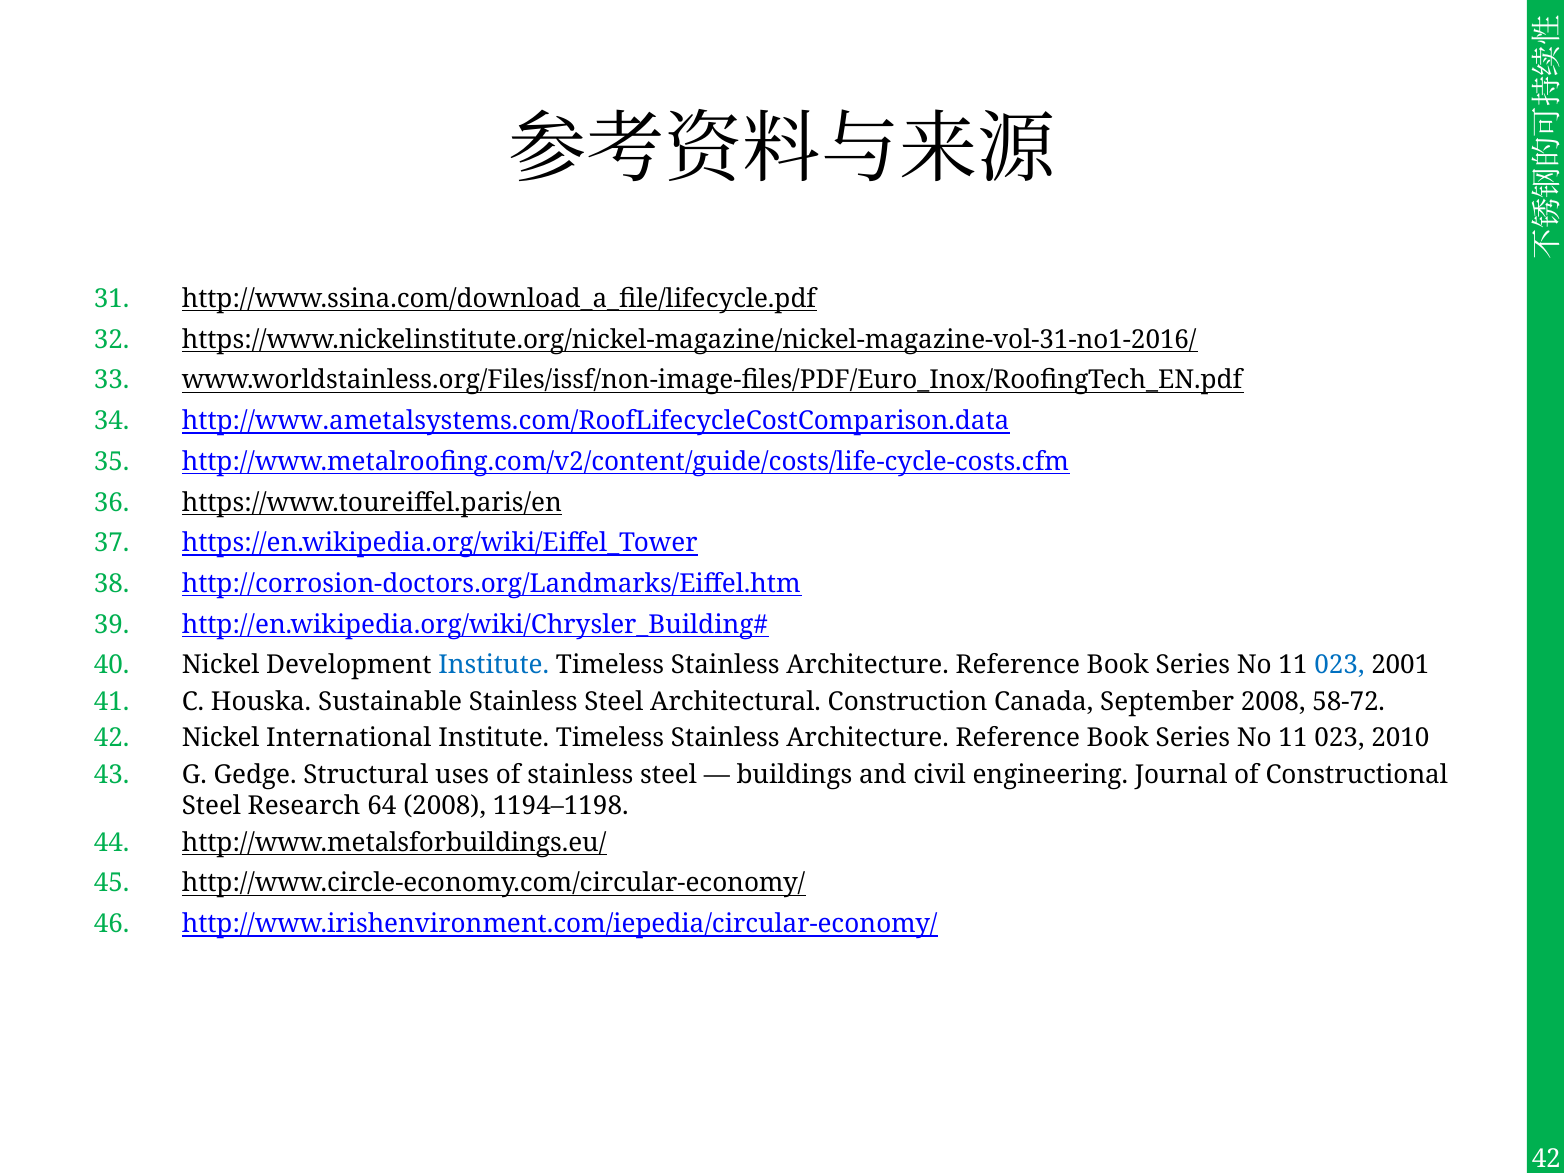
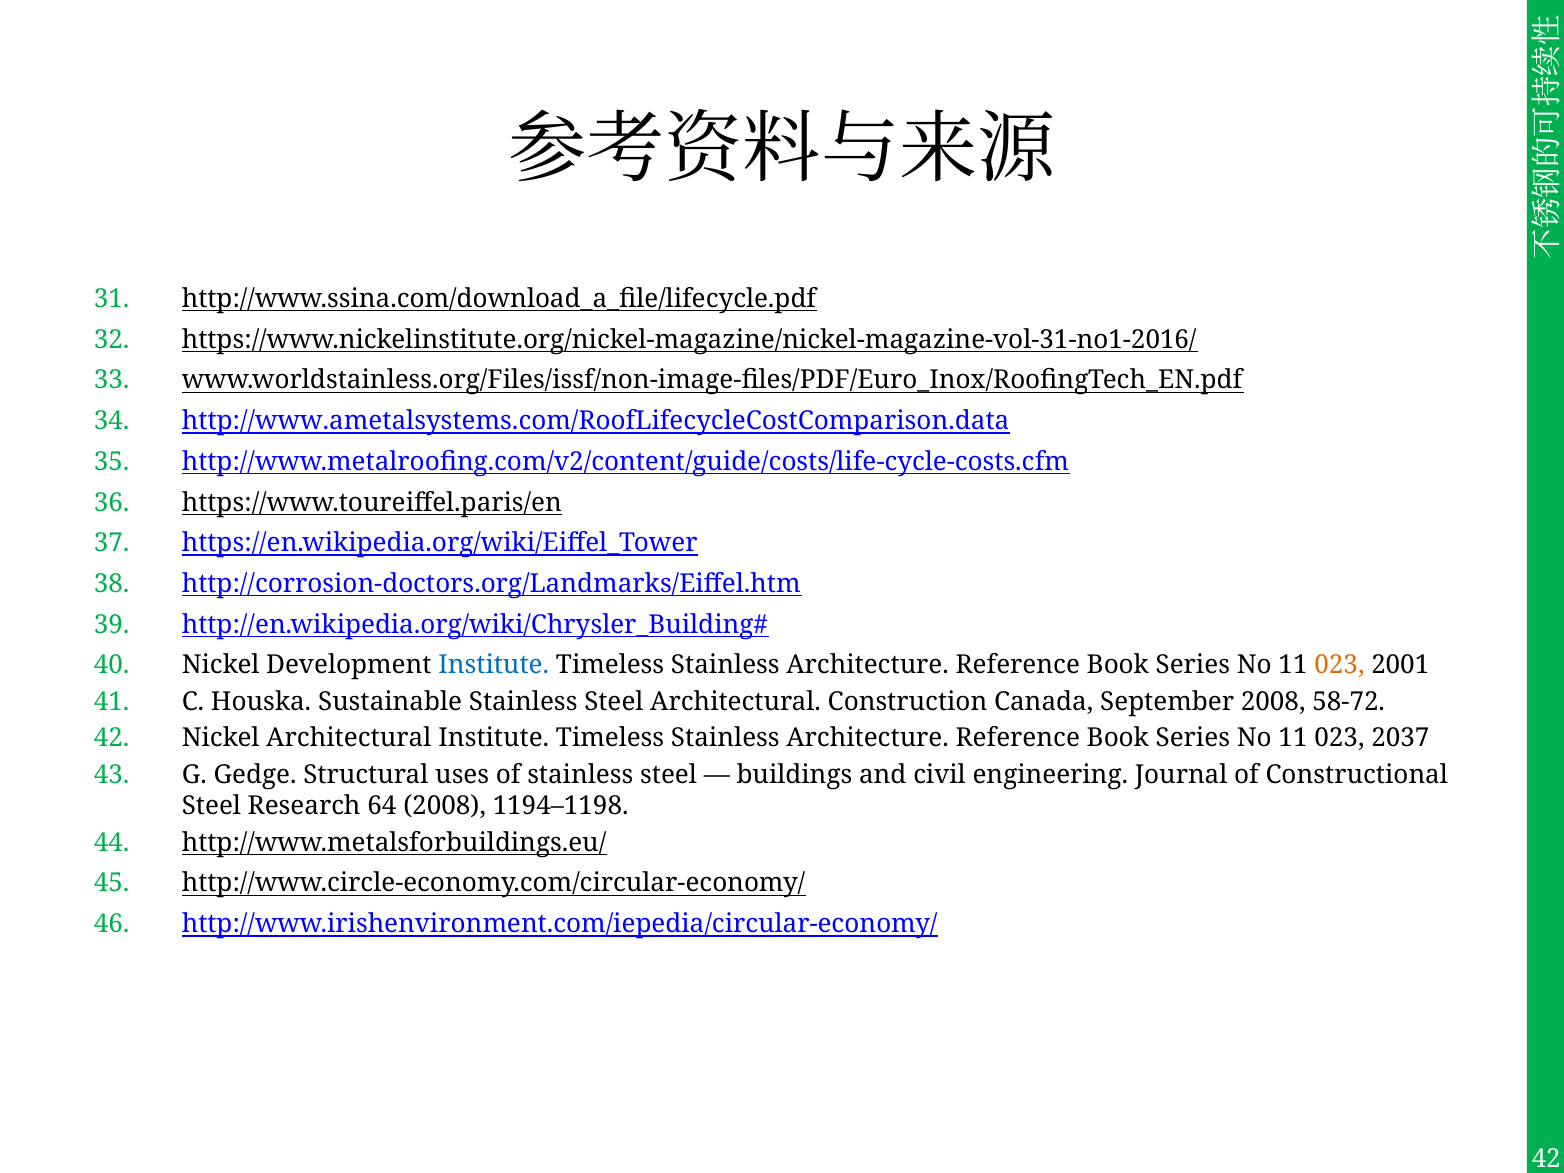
023 colour: blue -> orange (1339, 665)
Nickel International: International -> Architectural (349, 738)
2010: 2010 -> 2037 (1400, 738)
